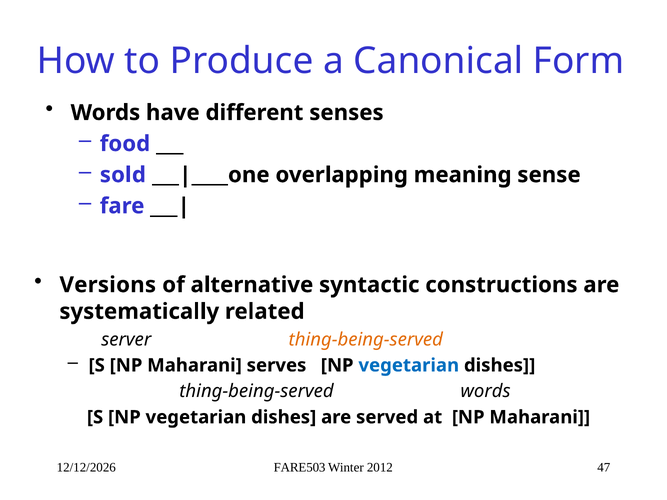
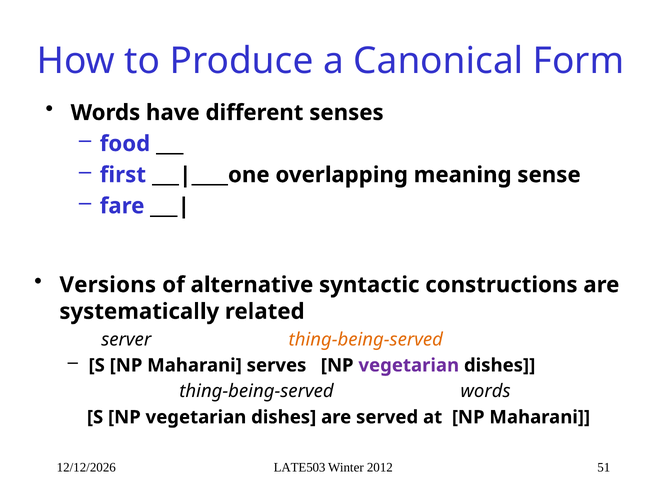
sold: sold -> first (123, 175)
vegetarian colour: blue -> purple (409, 366)
FARE503: FARE503 -> LATE503 (300, 468)
47: 47 -> 51 (604, 468)
